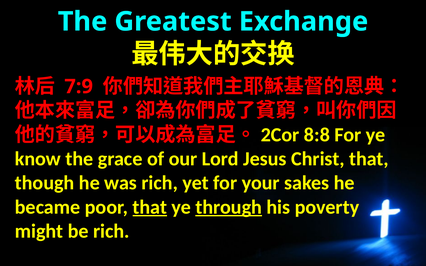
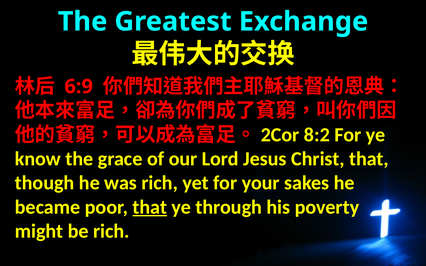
7:9: 7:9 -> 6:9 (79, 87)
8:8: 8:8 -> 8:2 (317, 135)
through underline: present -> none (229, 207)
